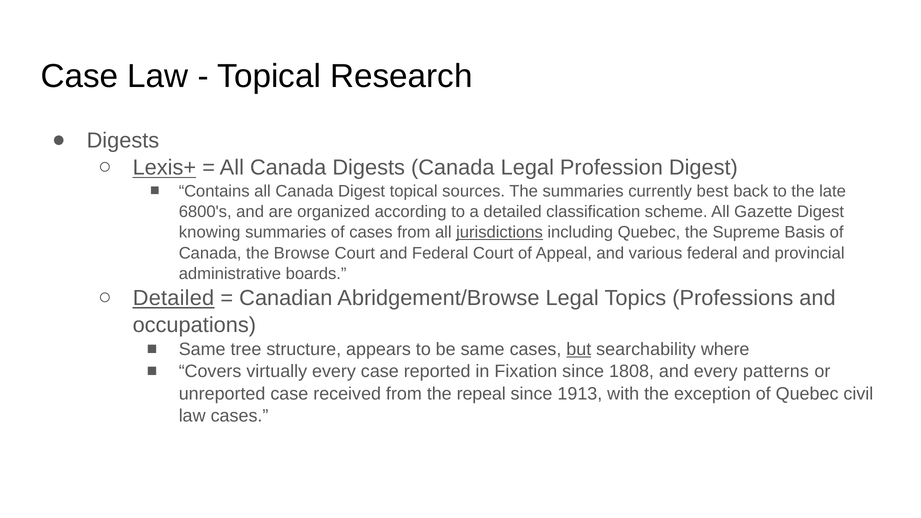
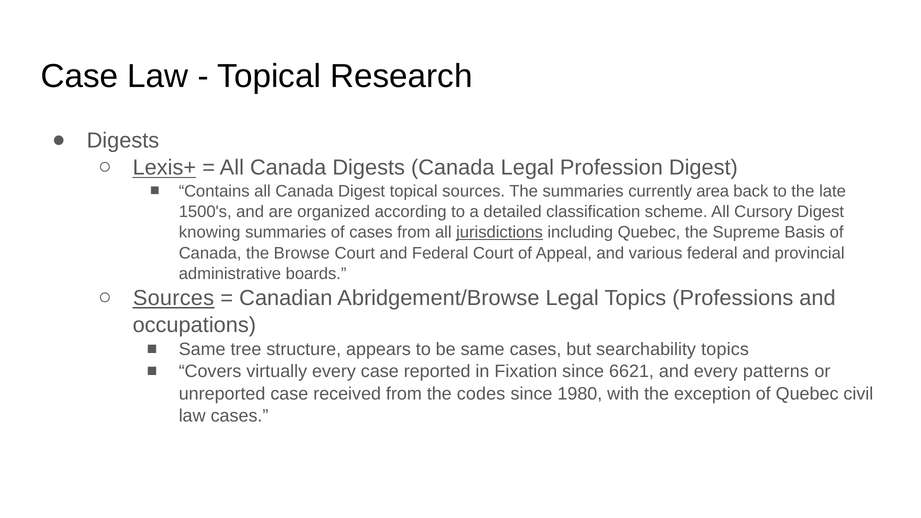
best: best -> area (713, 191)
6800's: 6800's -> 1500's (205, 212)
Gazette: Gazette -> Cursory (763, 212)
Detailed: Detailed -> Sources (174, 298)
but underline: present -> none (579, 349)
searchability where: where -> topics (725, 349)
1808: 1808 -> 6621 (632, 372)
repeal: repeal -> codes (481, 394)
1913: 1913 -> 1980 (580, 394)
